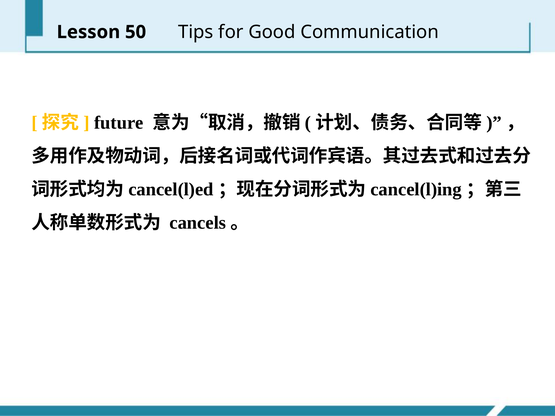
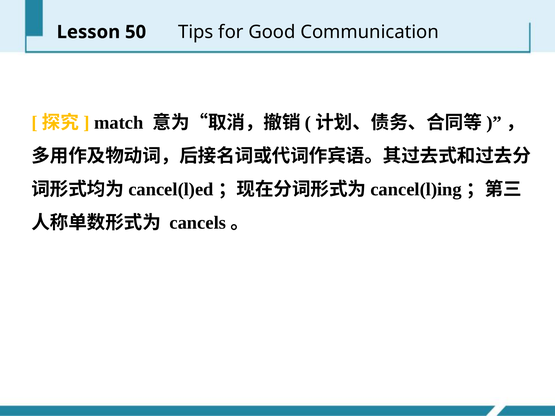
future: future -> match (119, 123)
